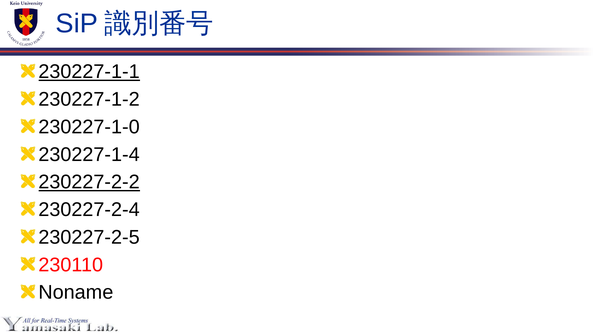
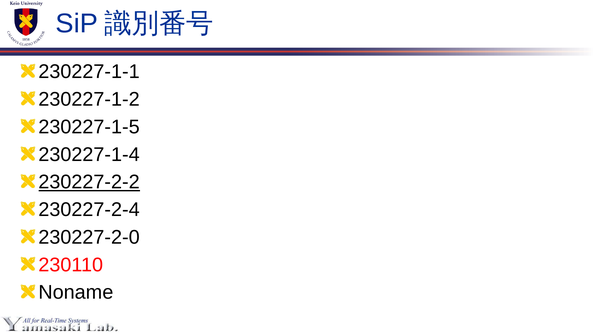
230227-1-1 underline: present -> none (89, 72)
230227-1-0: 230227-1-0 -> 230227-1-5 (89, 127)
230227-2-5: 230227-2-5 -> 230227-2-0 (89, 237)
